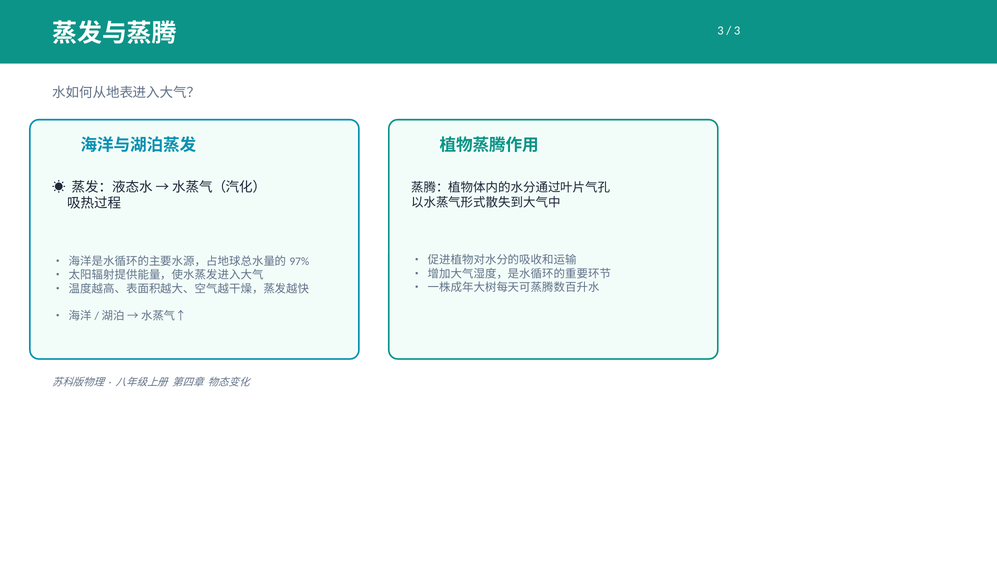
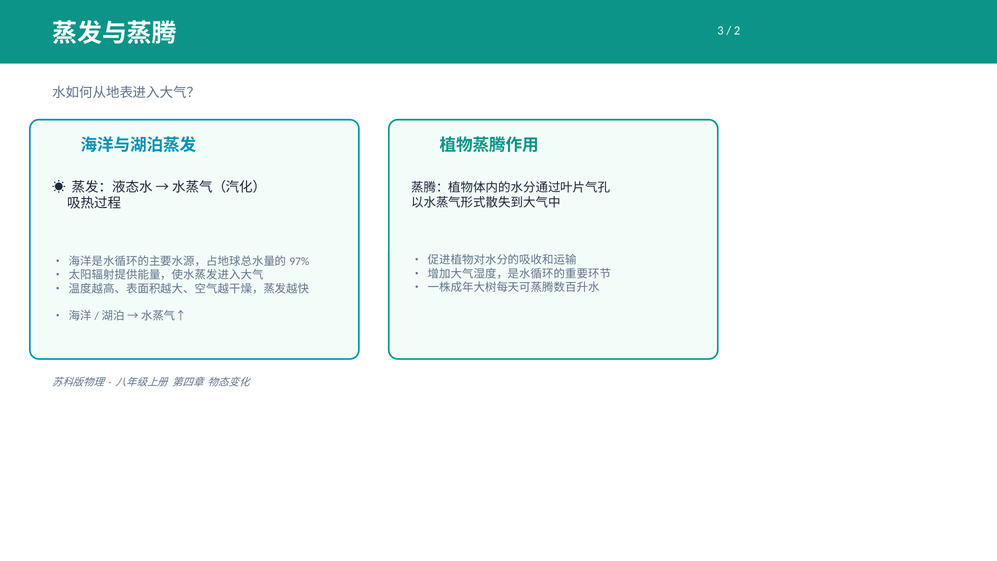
3: 3 -> 2 (737, 31)
